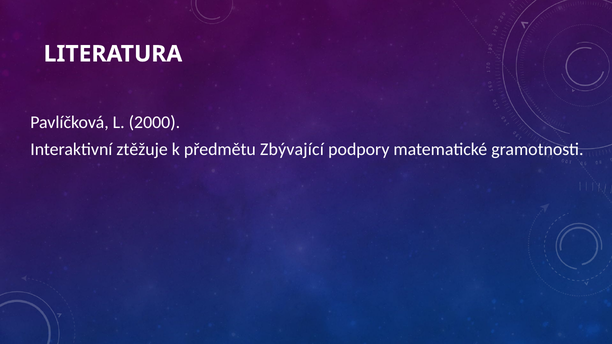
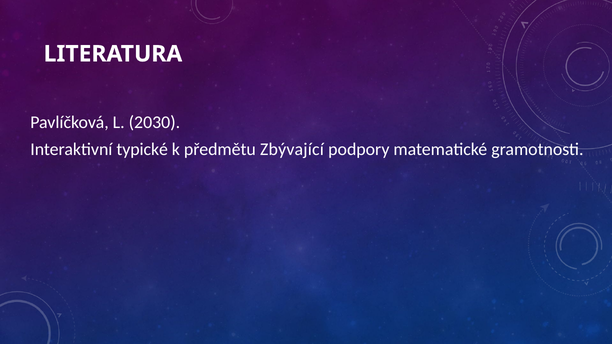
2000: 2000 -> 2030 (154, 122)
ztěžuje: ztěžuje -> typické (142, 150)
